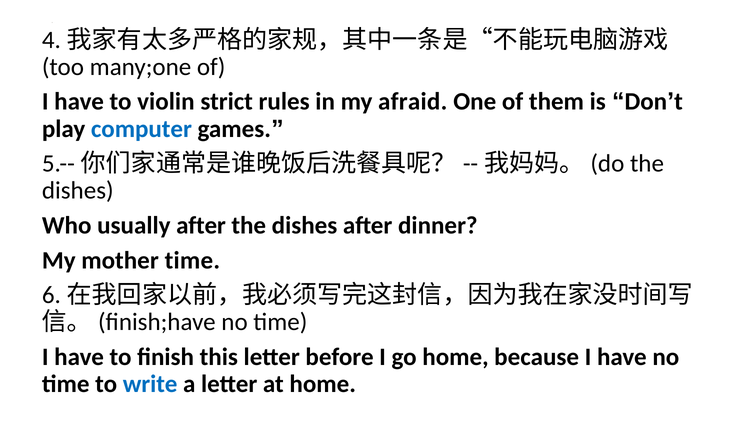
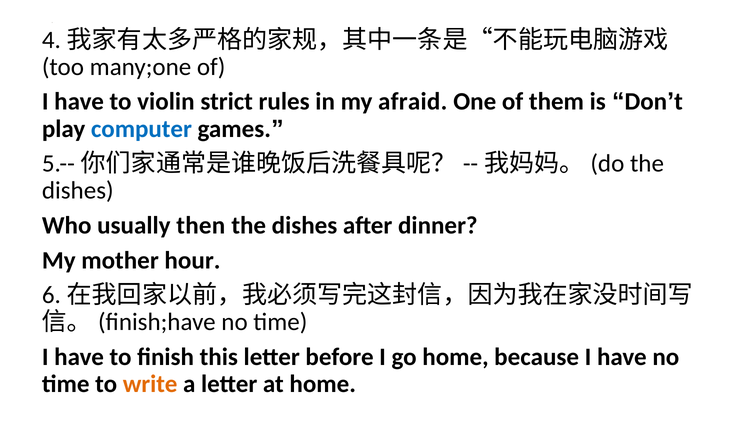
usually after: after -> then (201, 226)
mother time: time -> hour (192, 261)
write colour: blue -> orange (150, 384)
